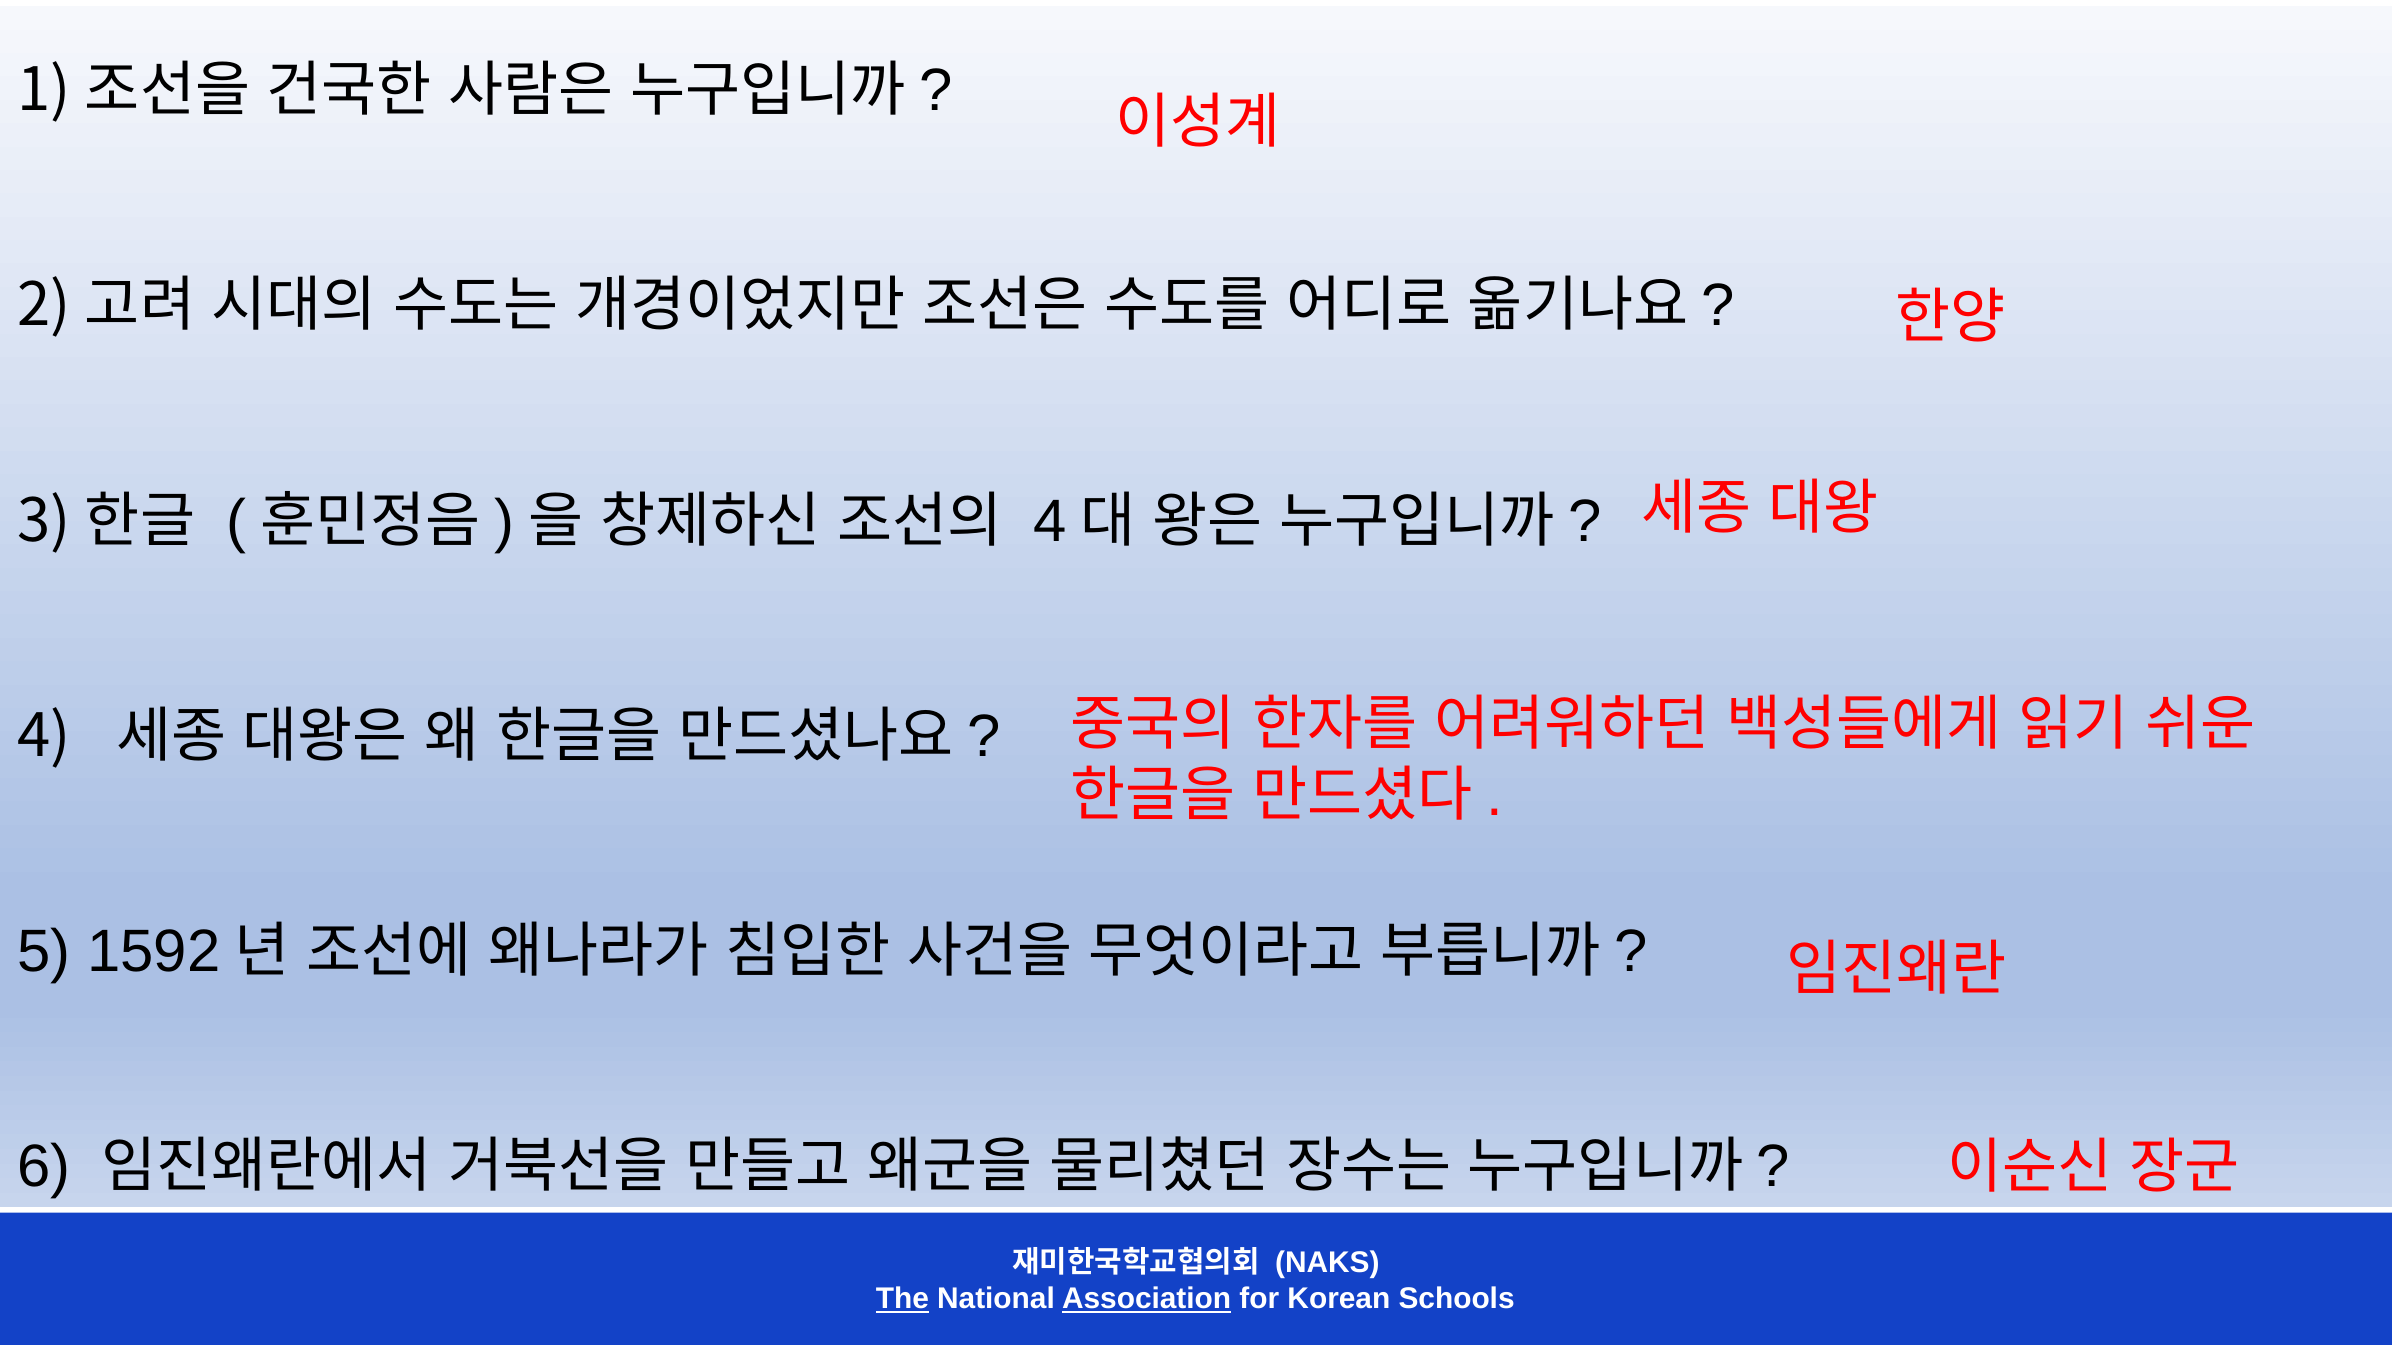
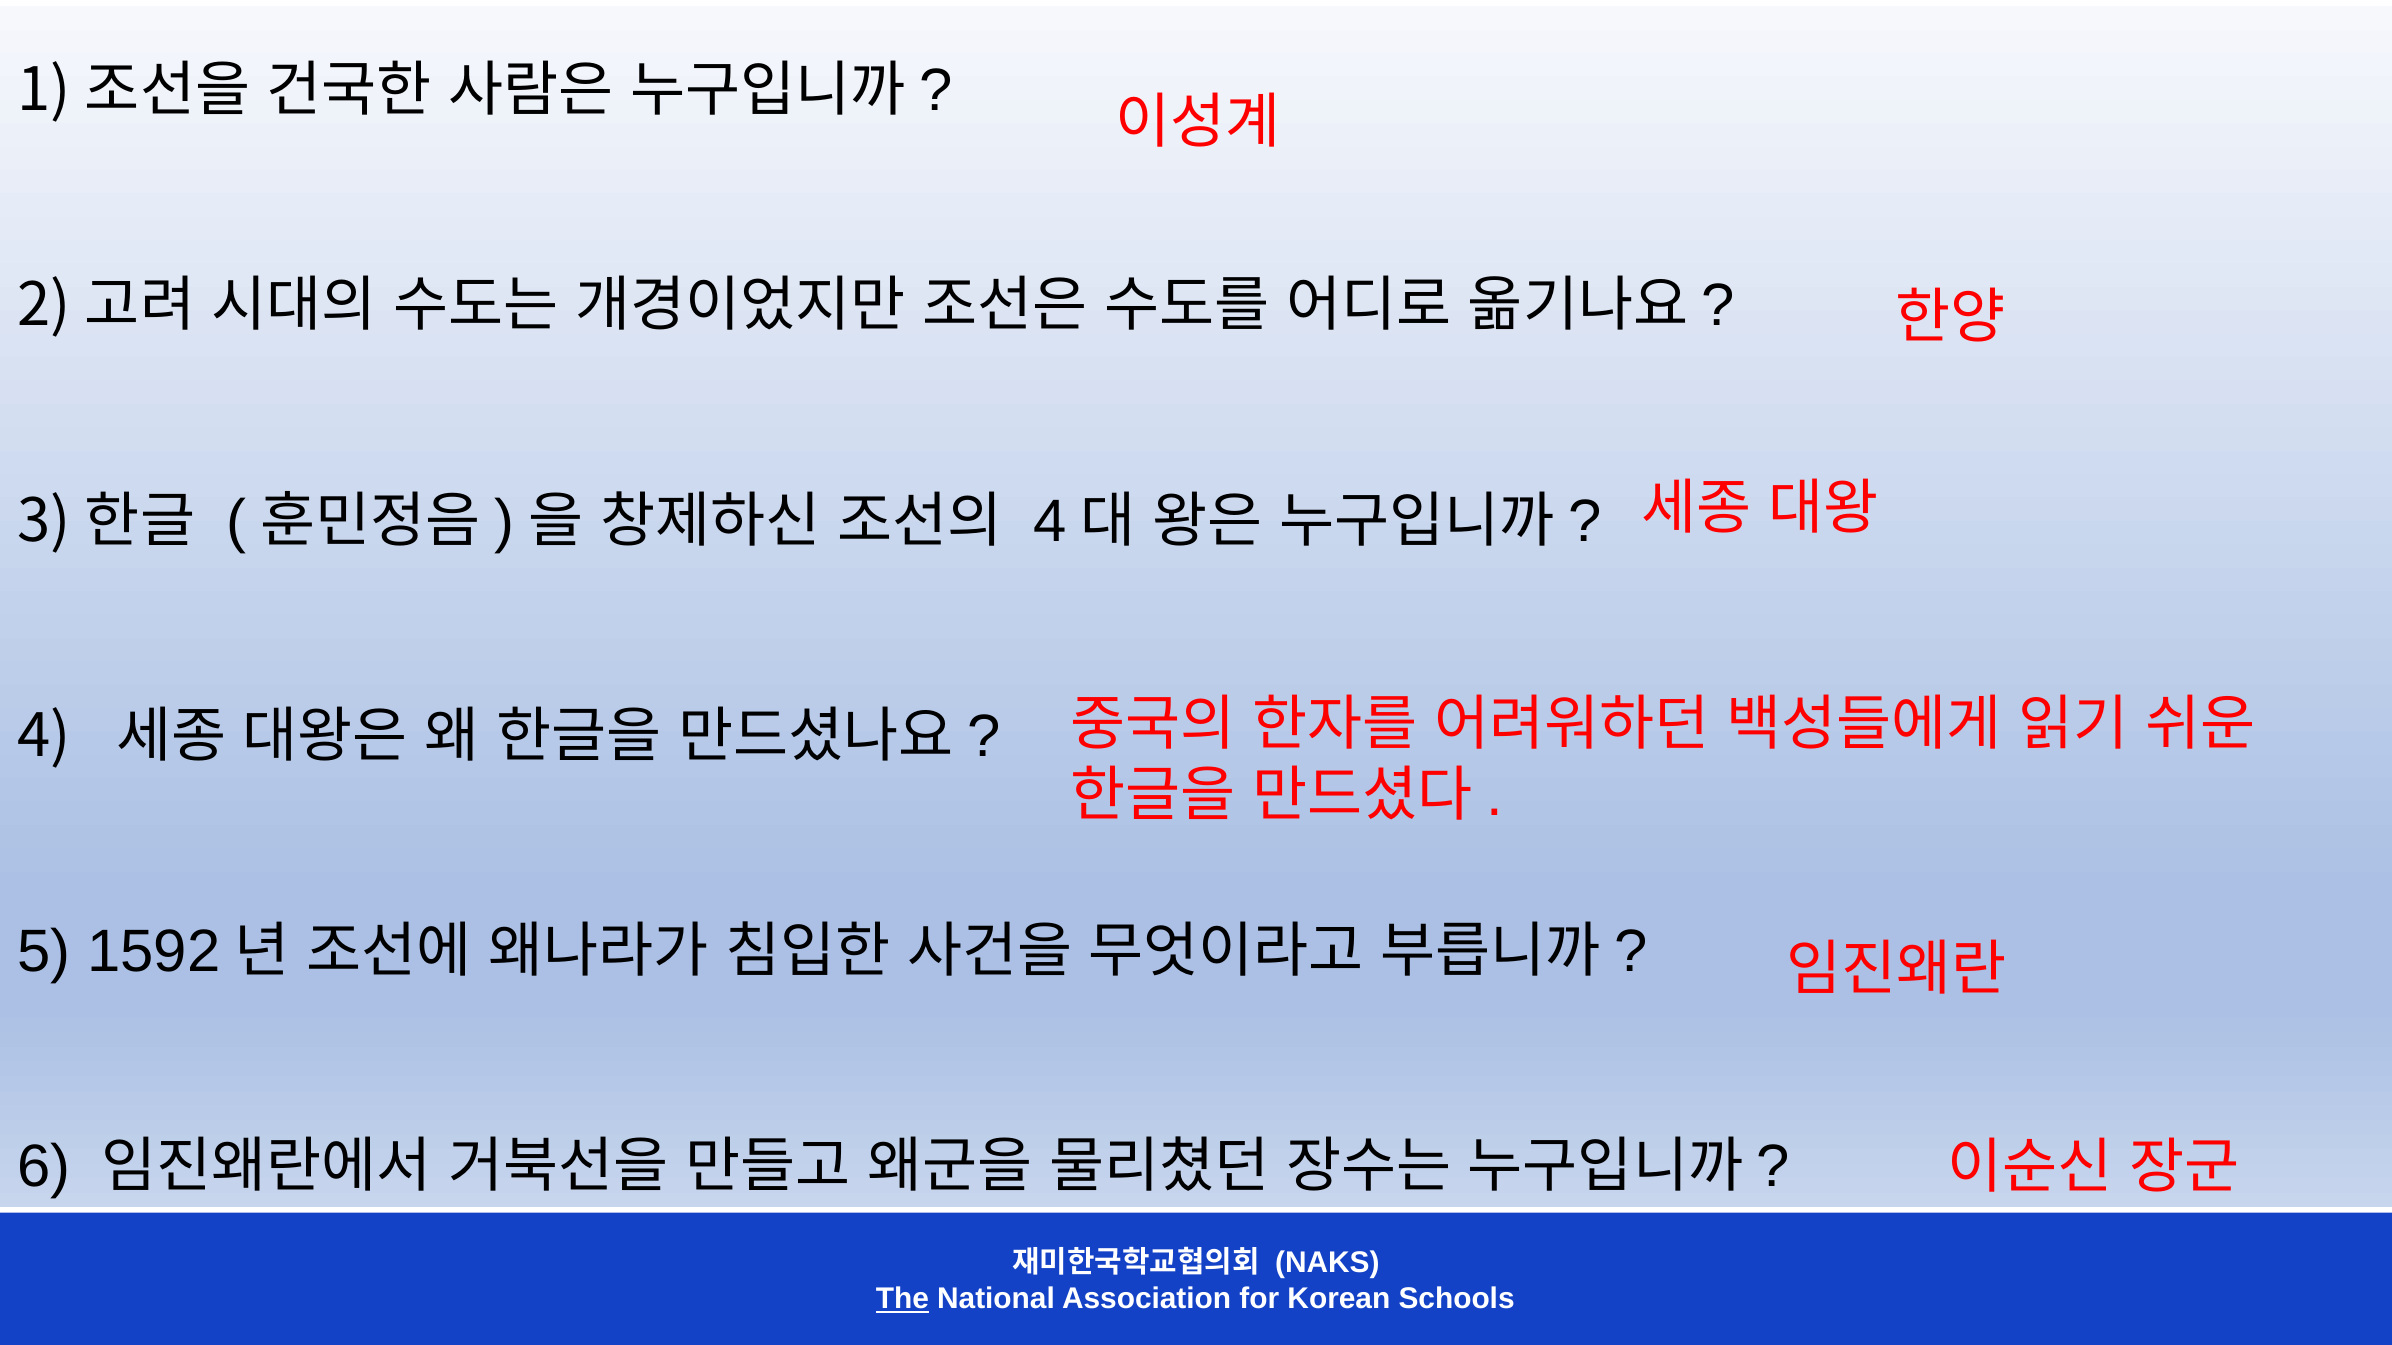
Association underline: present -> none (1147, 1299)
